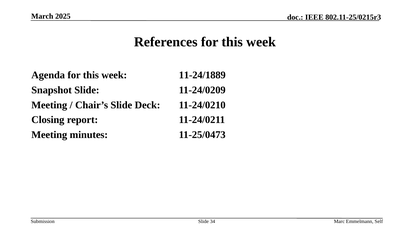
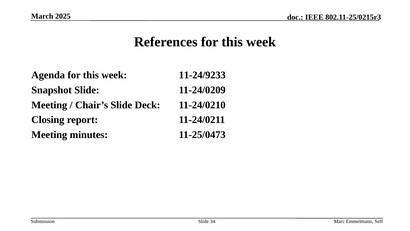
11-24/1889: 11-24/1889 -> 11-24/9233 (202, 75)
